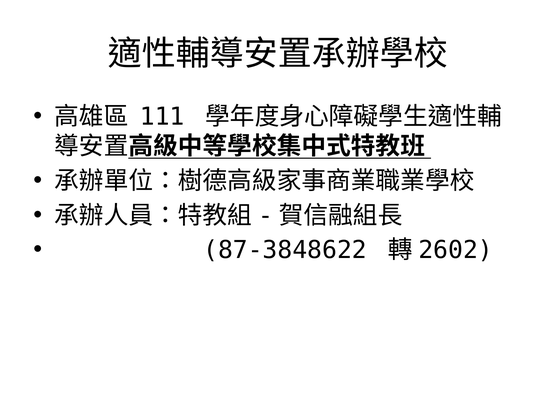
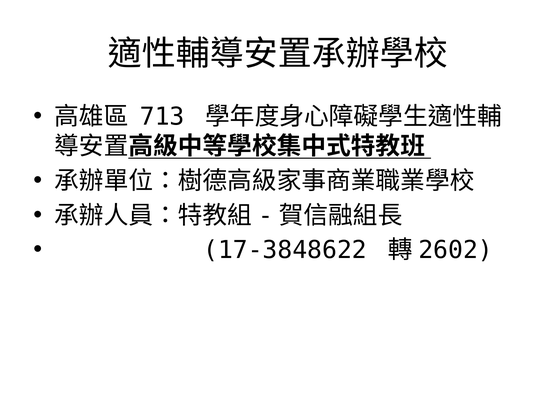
111: 111 -> 713 (162, 117)
87-3848622: 87-3848622 -> 17-3848622 (285, 250)
